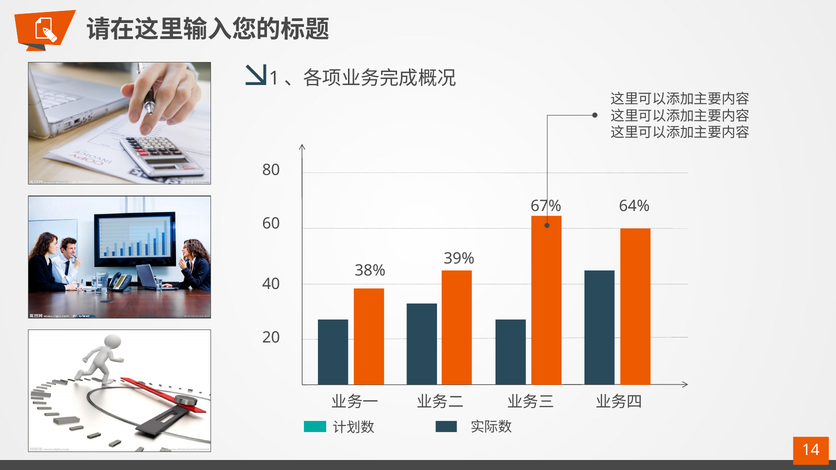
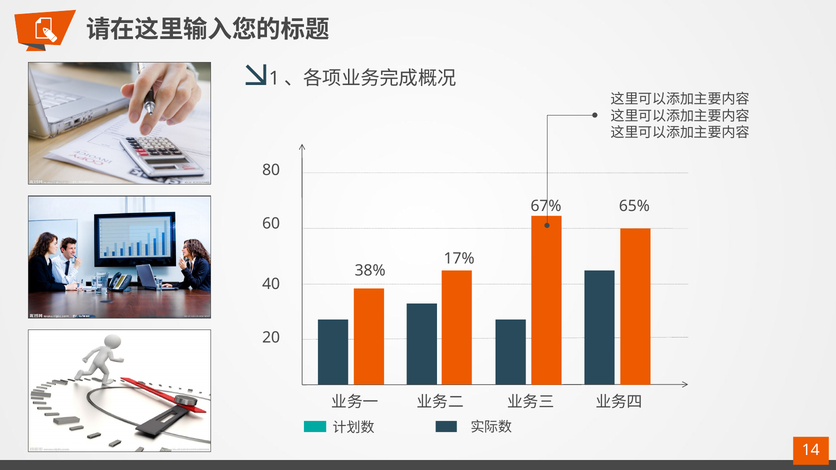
64%: 64% -> 65% (634, 206)
39%: 39% -> 17% (459, 259)
